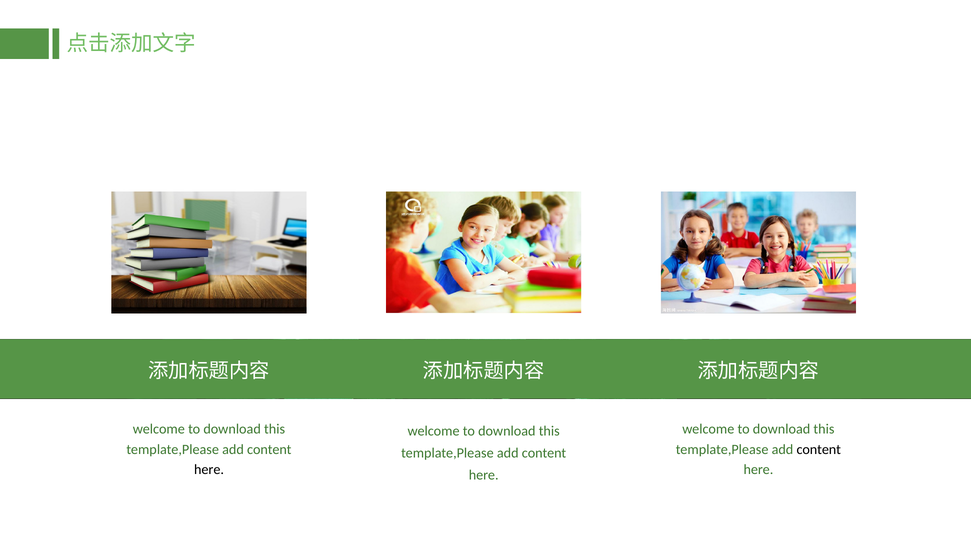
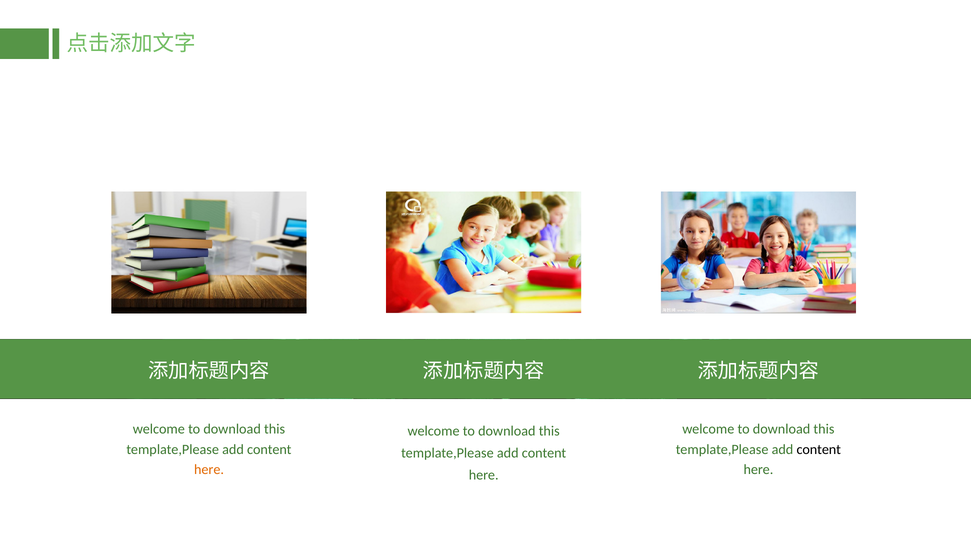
here colour: black -> orange (209, 470)
